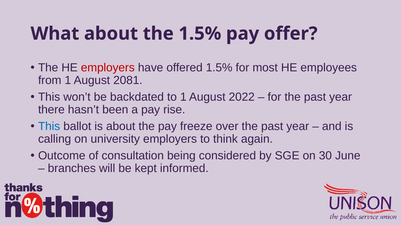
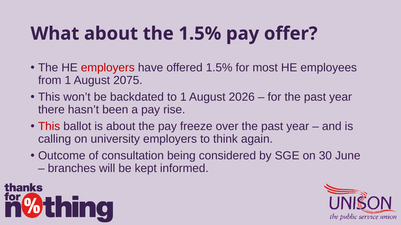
2081: 2081 -> 2075 (128, 80)
2022: 2022 -> 2026 (242, 97)
This colour: blue -> red (49, 127)
